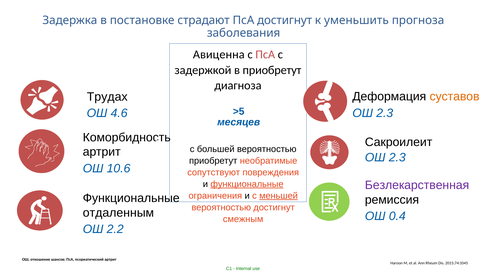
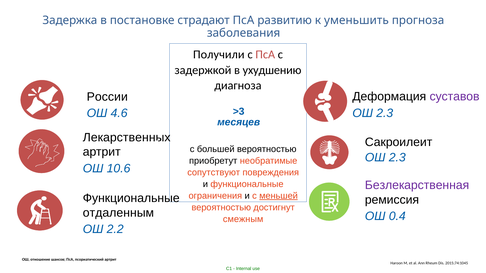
ПсА достигнут: достигнут -> развитию (285, 20)
Авиценна: Авиценна -> Получили (219, 55)
в приобретут: приобретут -> ухудшению (272, 70)
суставов colour: orange -> purple (455, 97)
Трудах: Трудах -> России (107, 97)
>5: >5 -> >3 (239, 112)
Коморбидность: Коморбидность -> Лекарственных (127, 138)
функциональные underline: present -> none (247, 184)
